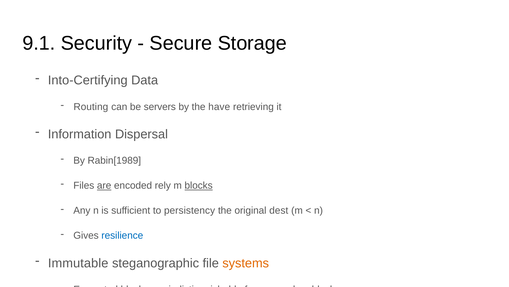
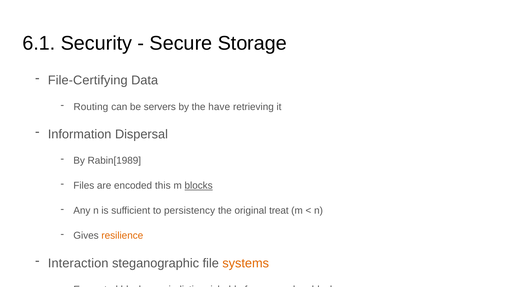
9.1: 9.1 -> 6.1 (39, 43)
Into-Certifying: Into-Certifying -> File-Certifying (88, 80)
are underline: present -> none (104, 185)
rely: rely -> this (163, 185)
dest: dest -> treat (279, 210)
resilience colour: blue -> orange (122, 235)
Immutable: Immutable -> Interaction (78, 263)
